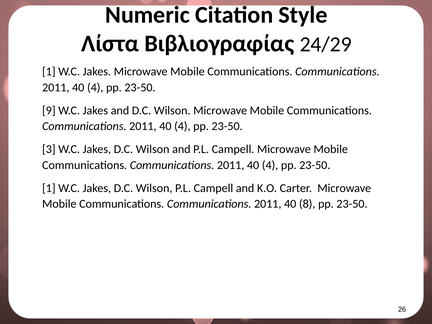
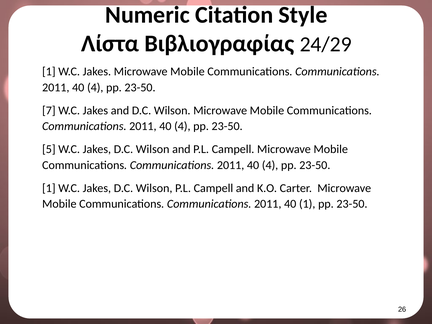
9: 9 -> 7 (49, 110)
3: 3 -> 5 (49, 149)
40 8: 8 -> 1 (307, 204)
